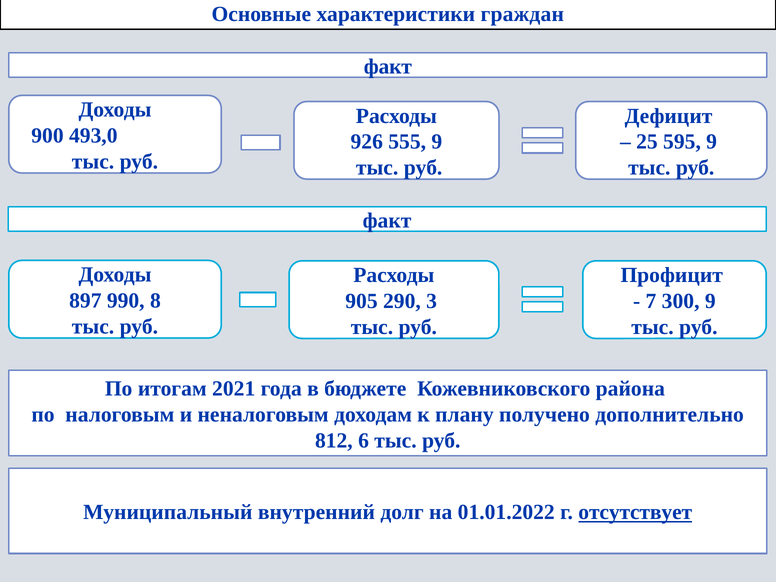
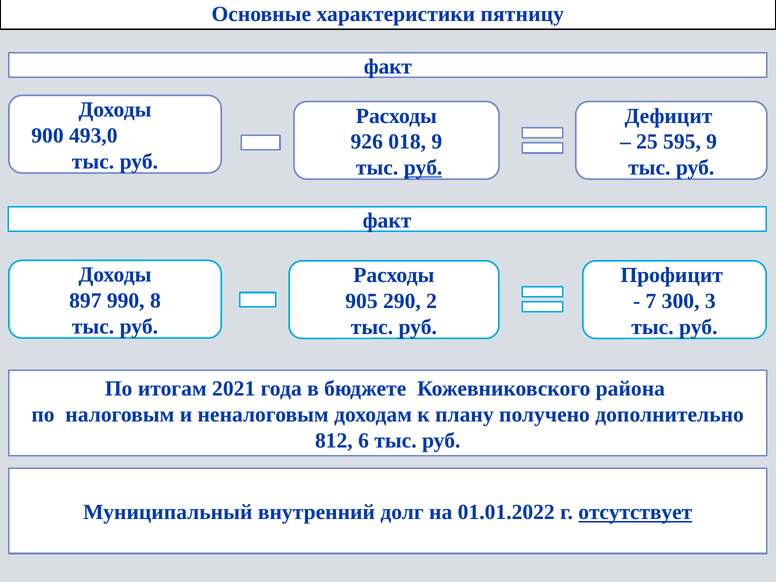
граждан: граждан -> пятницу (522, 14)
555: 555 -> 018 (407, 142)
руб underline: none -> present (423, 168)
290 3: 3 -> 2 (432, 301)
300 9: 9 -> 3 (710, 301)
